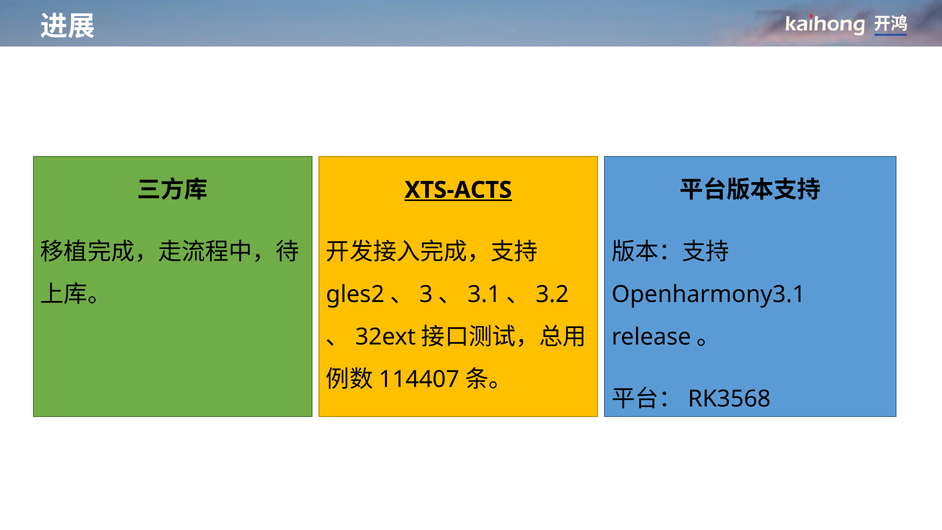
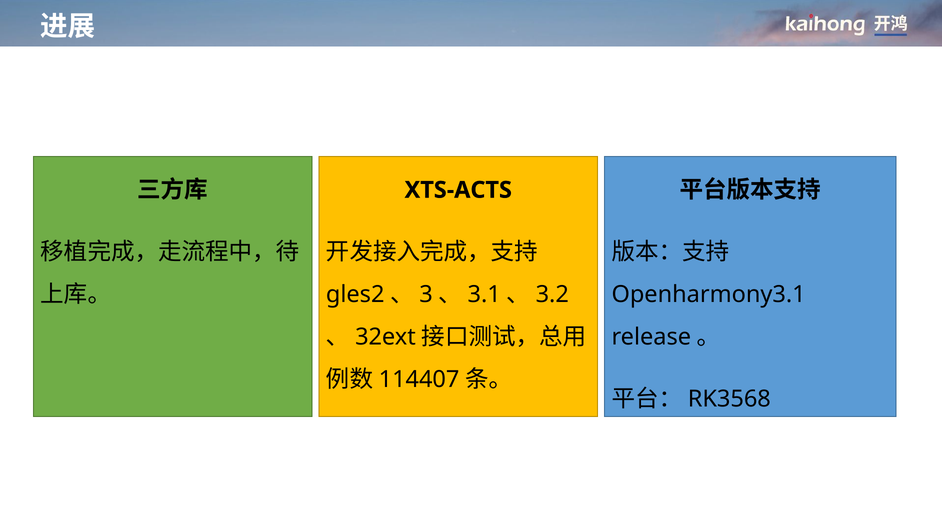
XTS-ACTS underline: present -> none (458, 190)
